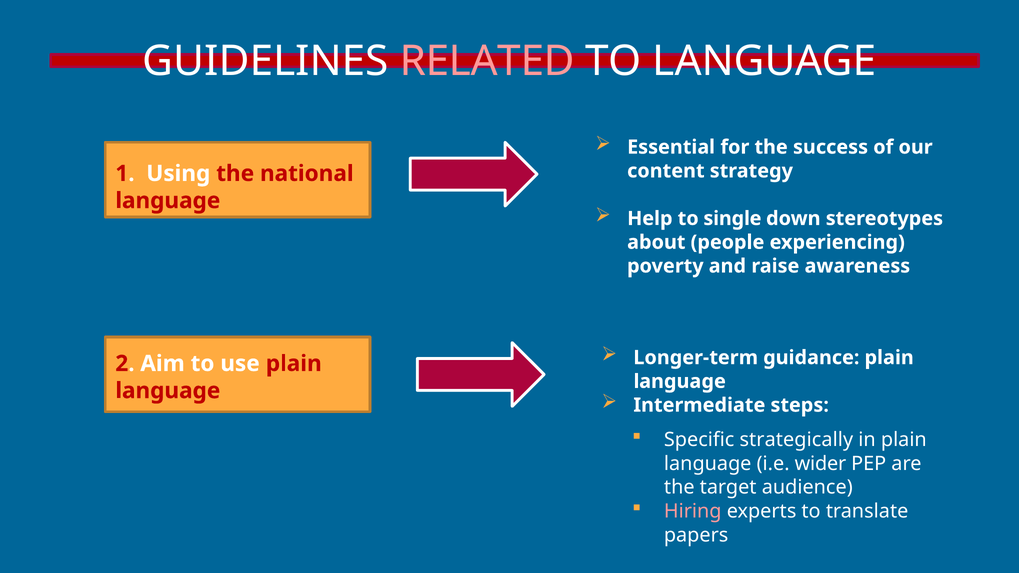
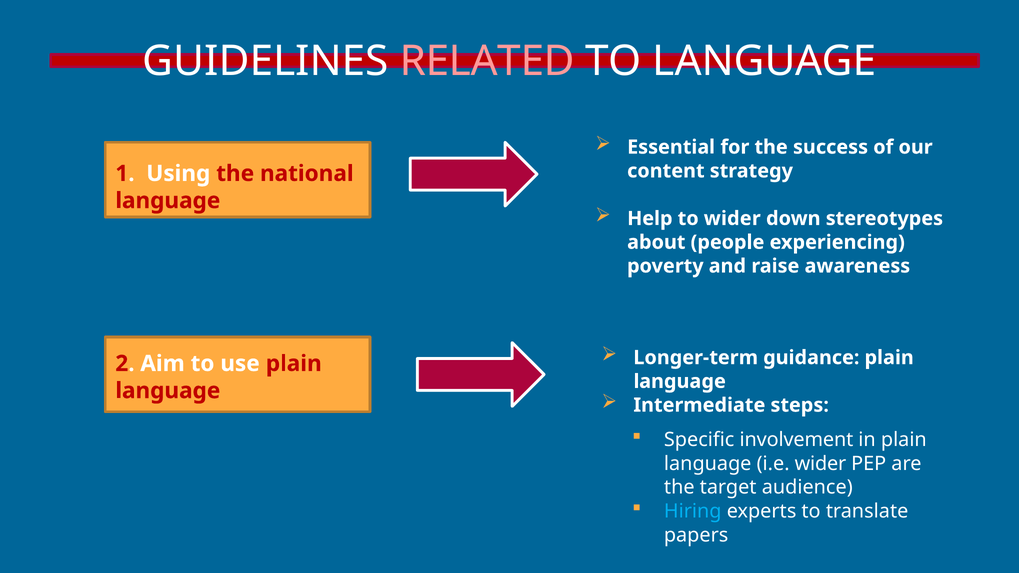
to single: single -> wider (732, 219)
strategically: strategically -> involvement (796, 440)
Hiring colour: pink -> light blue (693, 511)
